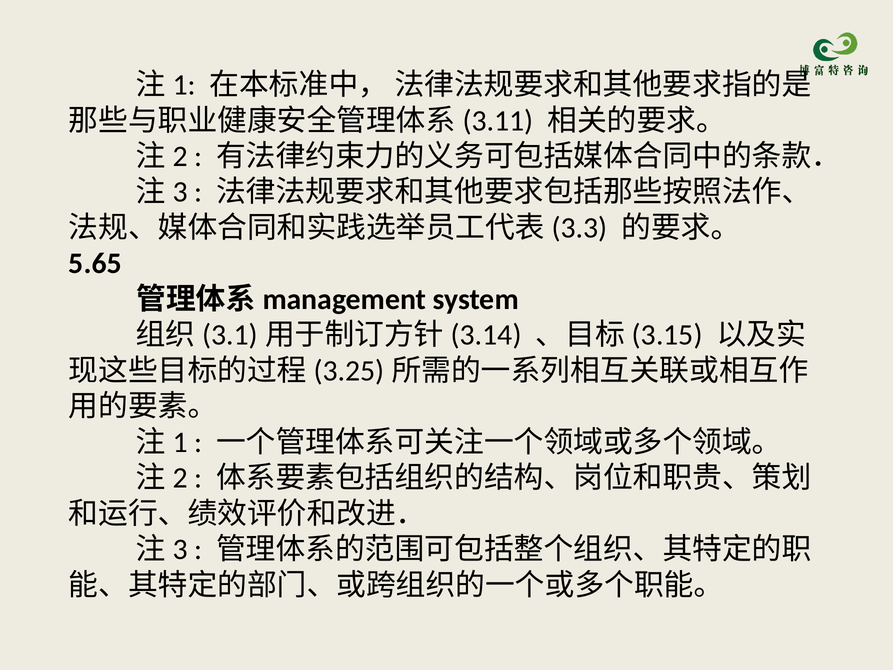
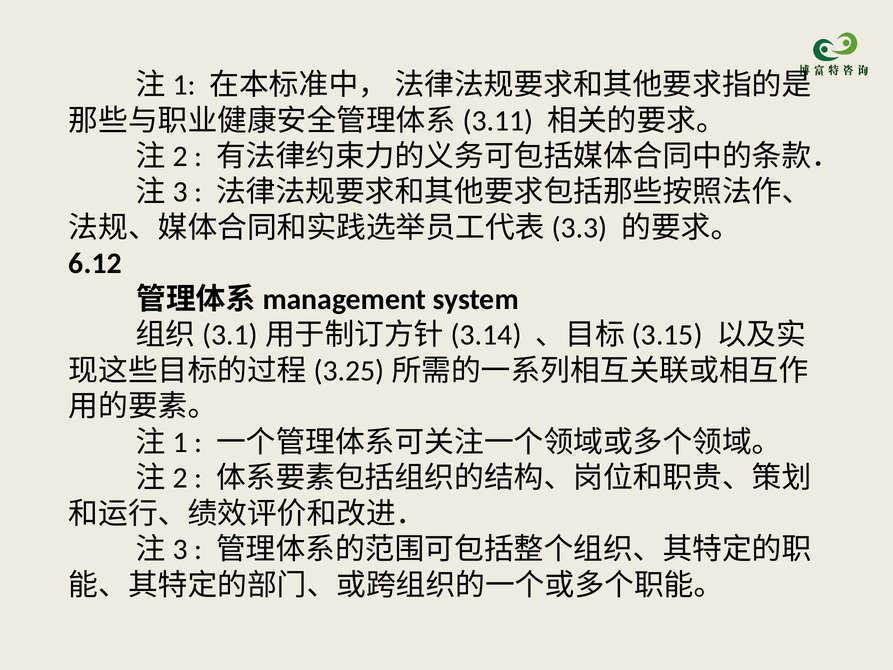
5.65: 5.65 -> 6.12 (95, 264)
